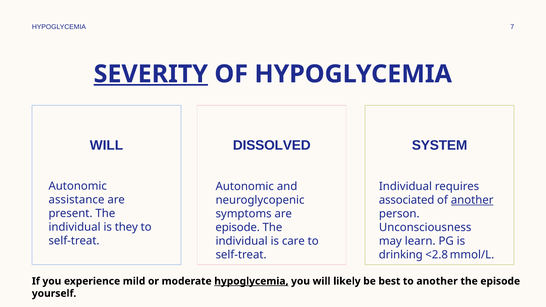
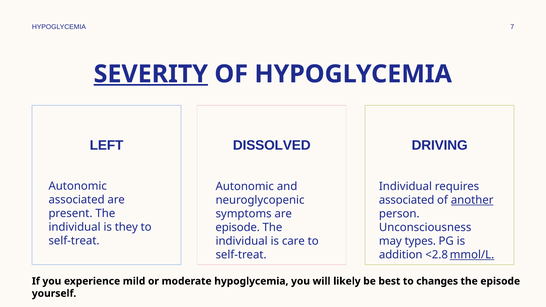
WILL: WILL -> LEFT (107, 145)
SYSTEM: SYSTEM -> DRIVING (440, 145)
assistance: assistance -> associated (77, 200)
learn: learn -> types (420, 241)
drinking: drinking -> addition (401, 255)
mmol/L underline: none -> present (472, 255)
hypoglycemia underline: present -> none (251, 281)
to another: another -> changes (437, 281)
